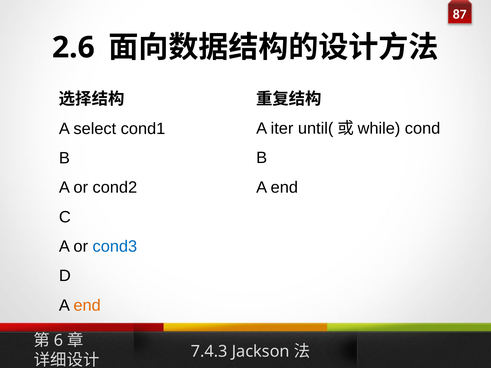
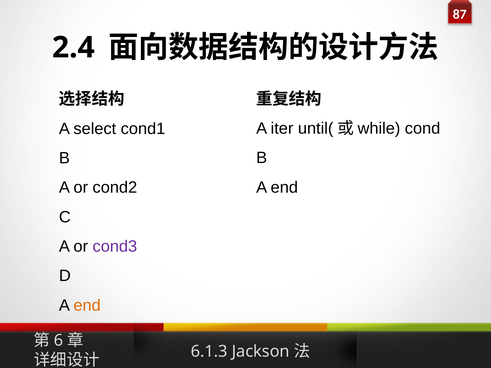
2.6: 2.6 -> 2.4 (73, 48)
cond3 colour: blue -> purple (115, 247)
7.4.3: 7.4.3 -> 6.1.3 (209, 352)
